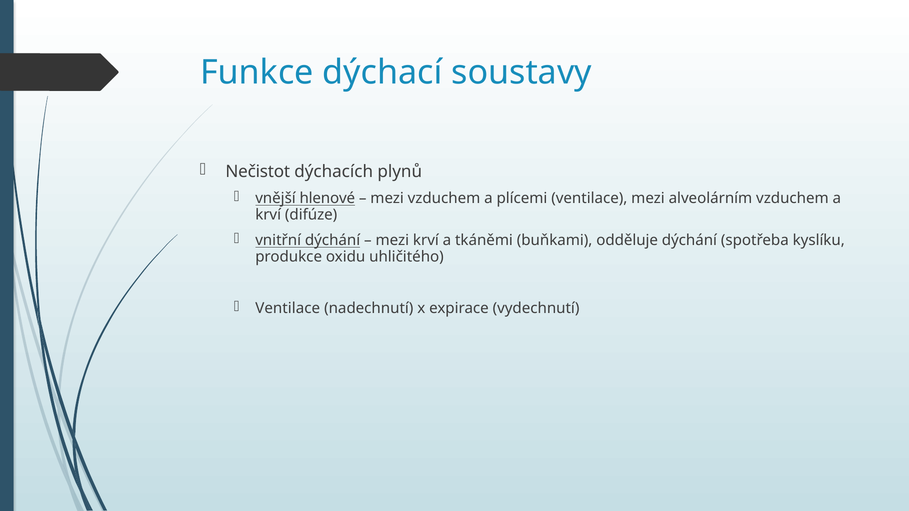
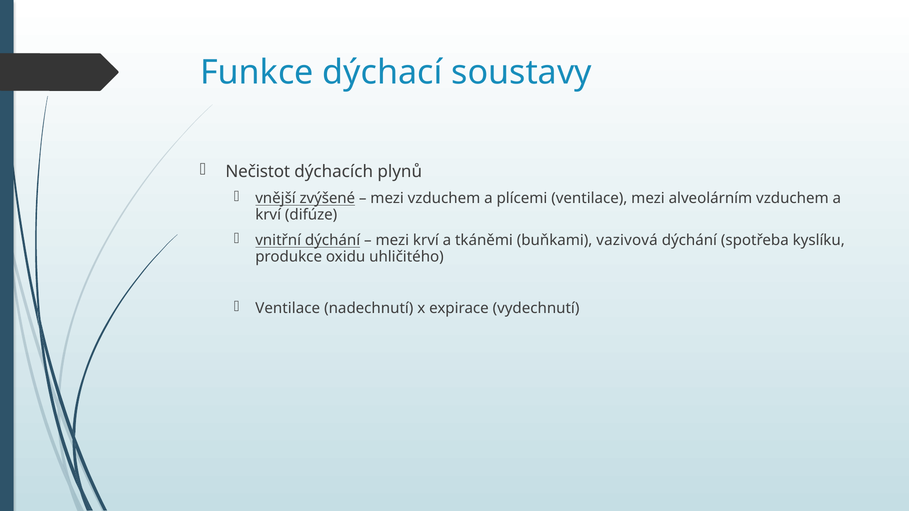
hlenové: hlenové -> zvýšené (327, 198)
odděluje: odděluje -> vazivová (627, 241)
